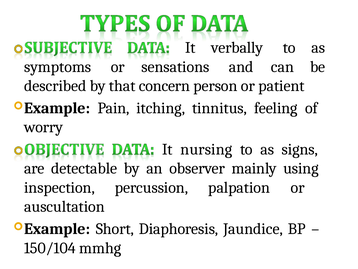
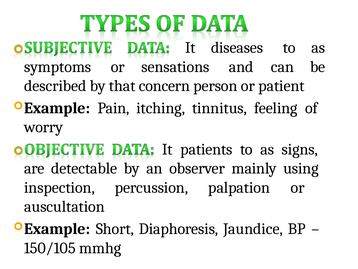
verbally: verbally -> diseases (237, 48)
nursing: nursing -> patients (206, 149)
150/104: 150/104 -> 150/105 (50, 248)
